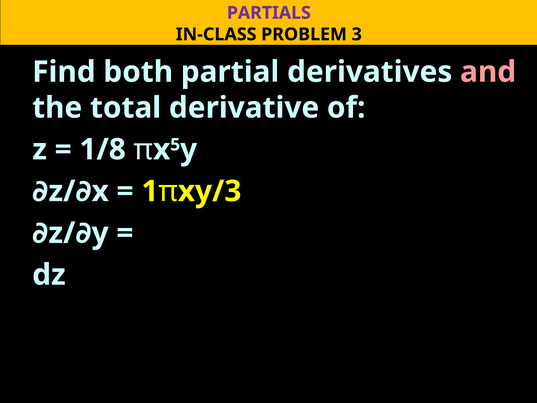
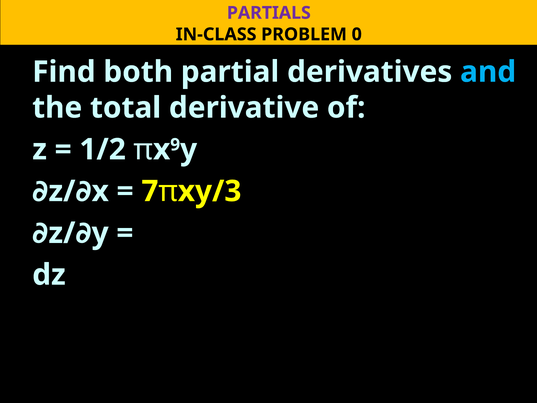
3: 3 -> 0 (357, 34)
and colour: pink -> light blue (488, 72)
1/8: 1/8 -> 1/2 (103, 149)
5: 5 -> 9 (175, 145)
1: 1 -> 7 (150, 191)
